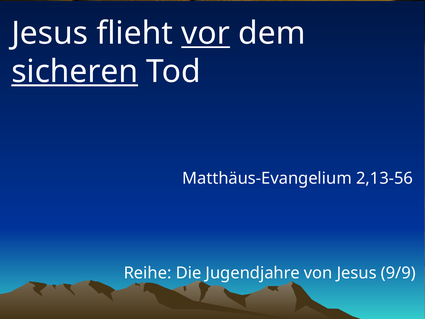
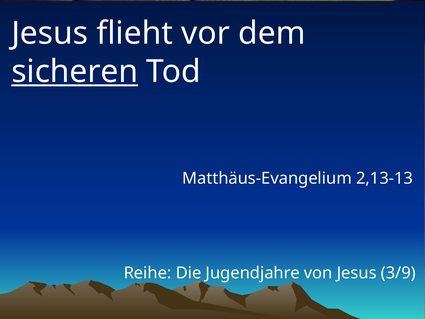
vor underline: present -> none (206, 33)
2,13-56: 2,13-56 -> 2,13-13 (385, 178)
9/9: 9/9 -> 3/9 (398, 273)
